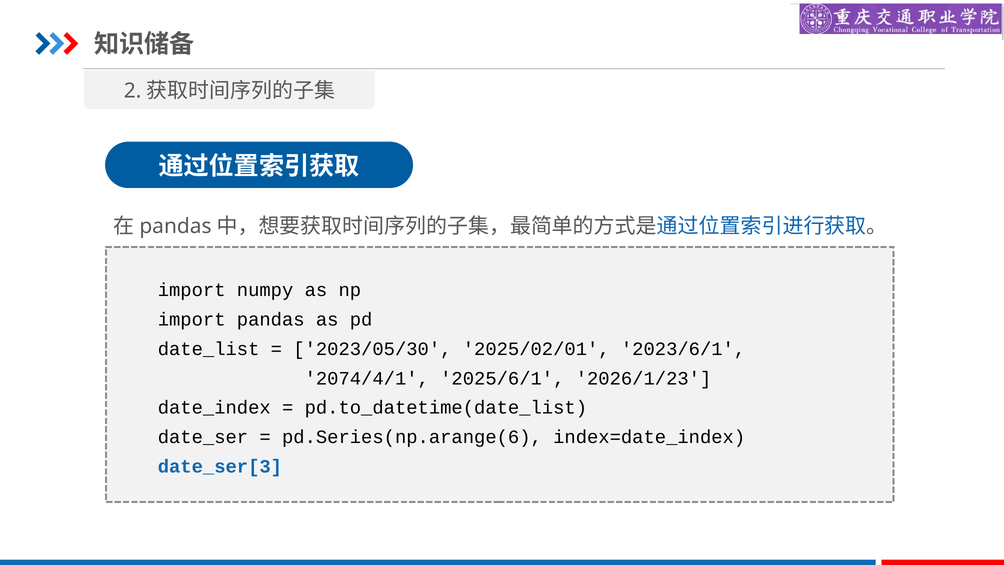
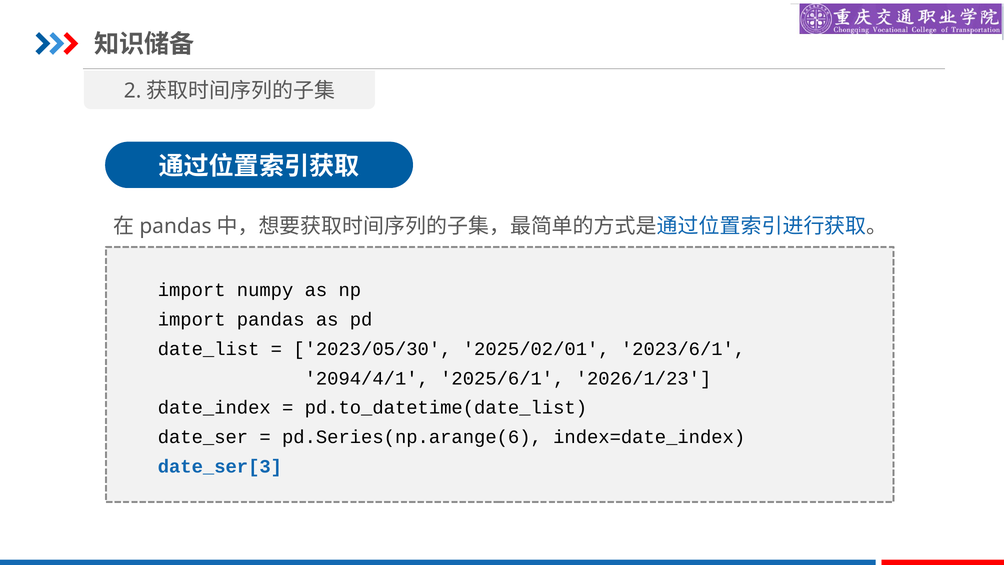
2074/4/1: 2074/4/1 -> 2094/4/1 (367, 378)
